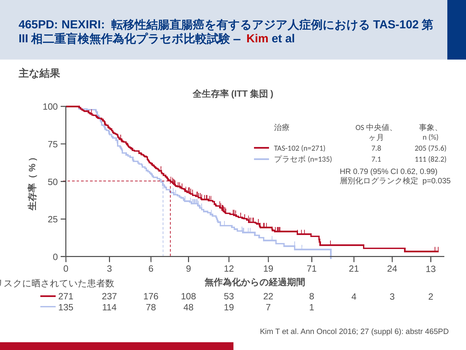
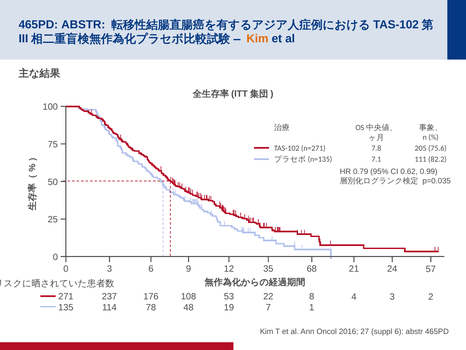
465PD NEXIRI: NEXIRI -> ABSTR (83, 25)
Kim colour: red -> orange (257, 39)
9 19: 19 -> 35 (268, 268)
71: 71 -> 68 (312, 268)
13: 13 -> 57 (431, 269)
